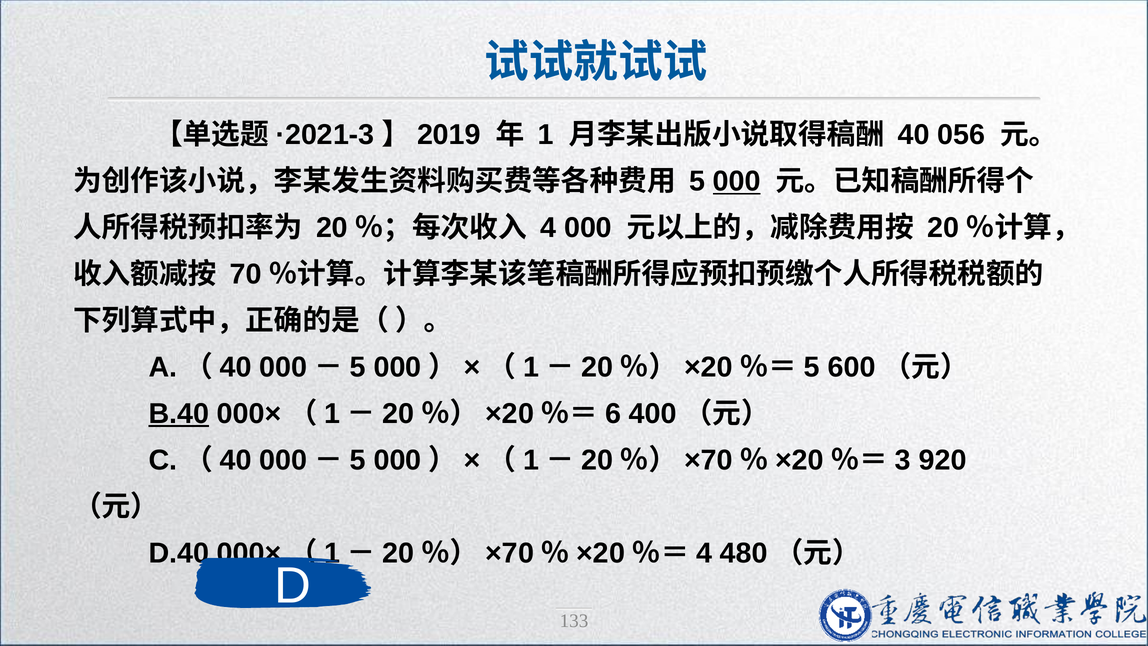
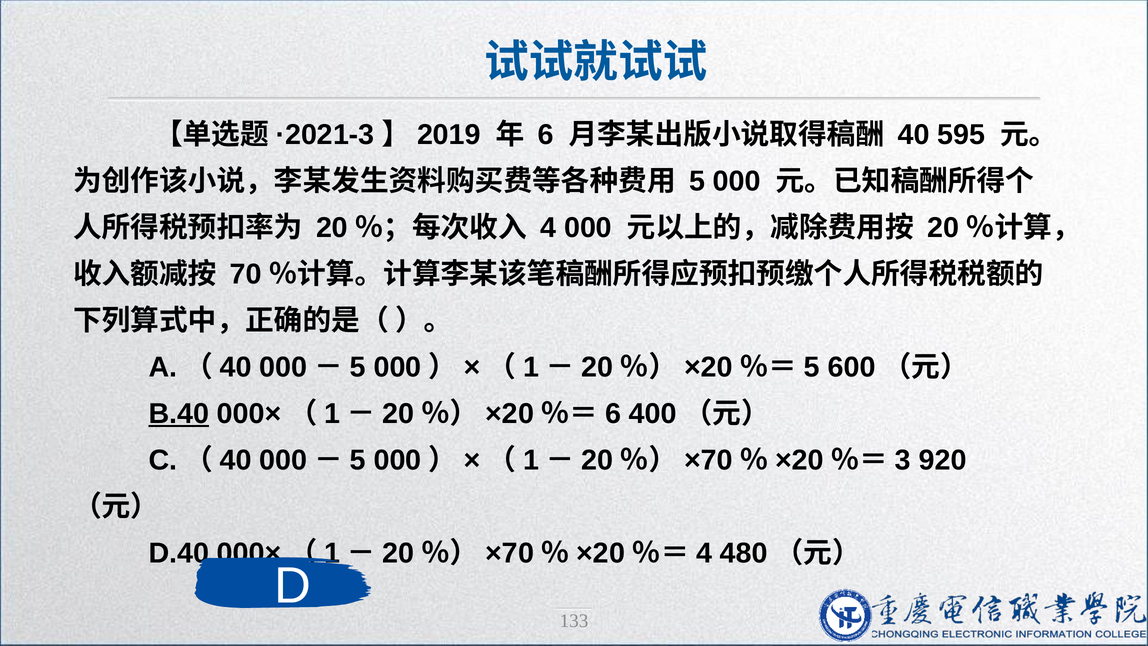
1: 1 -> 6 (546, 135)
056: 056 -> 595 (961, 135)
000 underline: present -> none (737, 181)
